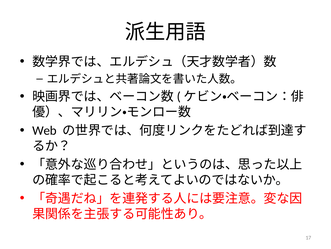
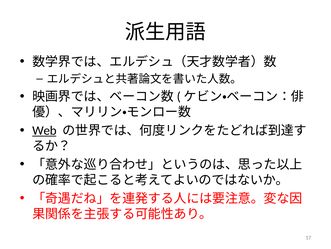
Web underline: none -> present (44, 130)
